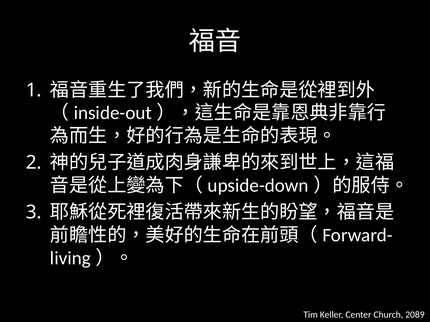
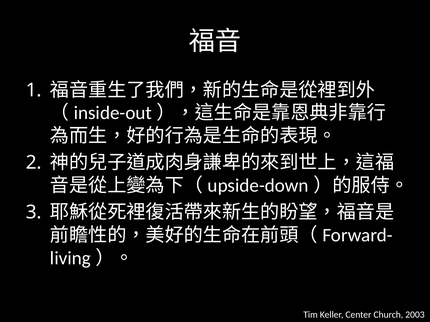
2089: 2089 -> 2003 (415, 315)
